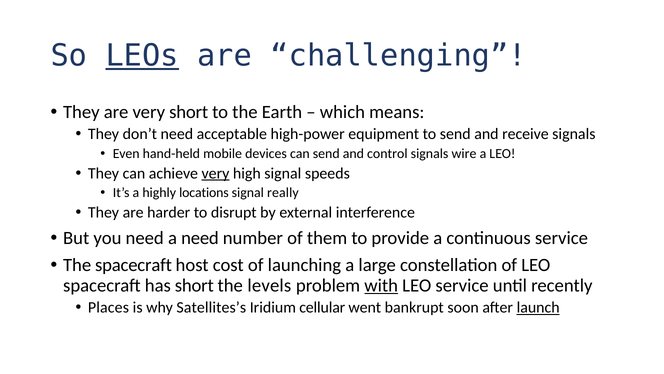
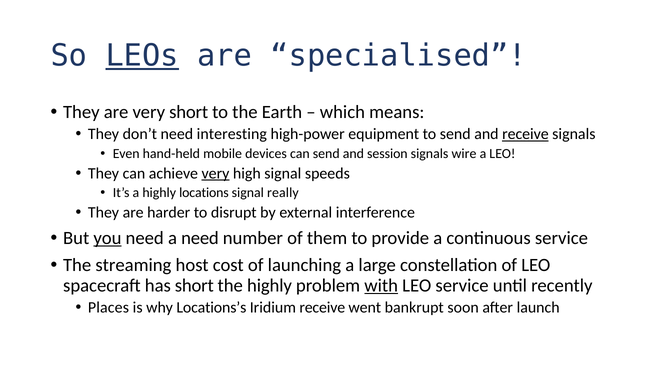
challenging: challenging -> specialised (399, 56)
acceptable: acceptable -> interesting (232, 134)
receive underline: none -> present (525, 134)
control: control -> session (387, 154)
you underline: none -> present (107, 238)
The spacecraft: spacecraft -> streaming (133, 265)
the levels: levels -> highly (270, 285)
Satellites’s: Satellites’s -> Locations’s (211, 307)
Iridium cellular: cellular -> receive (322, 307)
launch underline: present -> none (538, 307)
